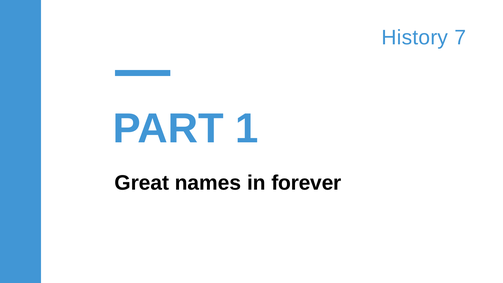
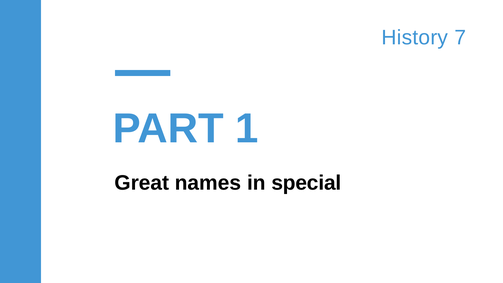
forever: forever -> special (306, 183)
